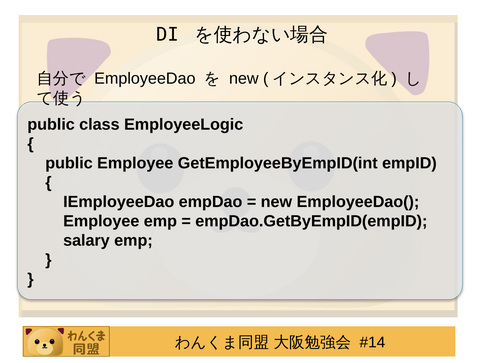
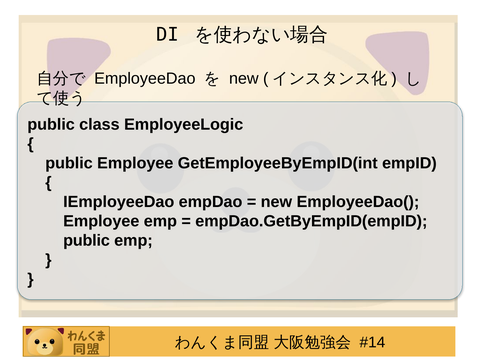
salary: salary -> public (87, 241)
